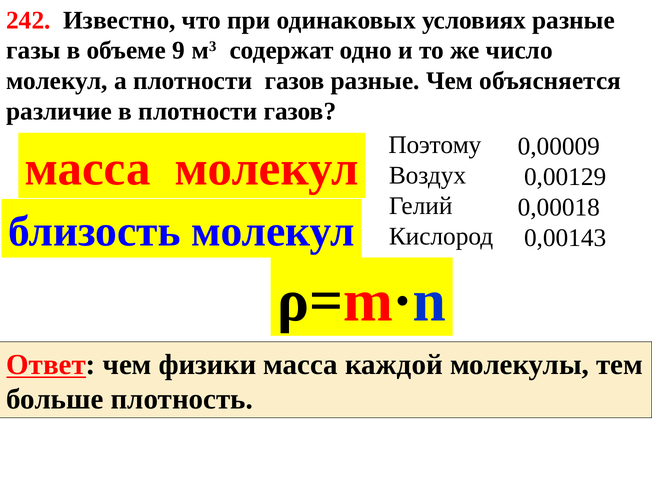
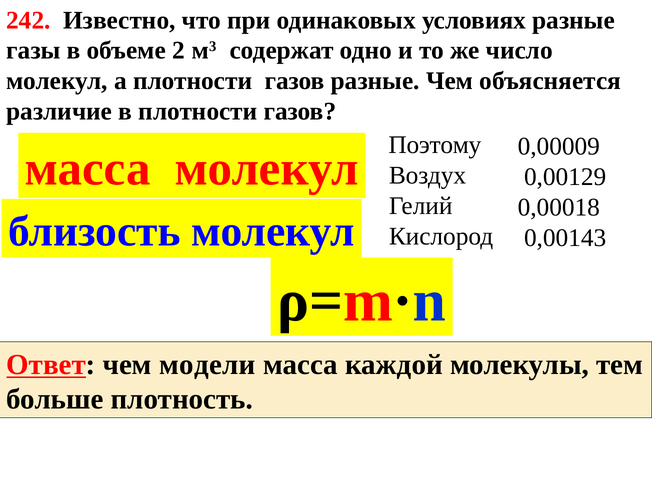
9: 9 -> 2 (179, 51)
физики: физики -> модели (207, 365)
